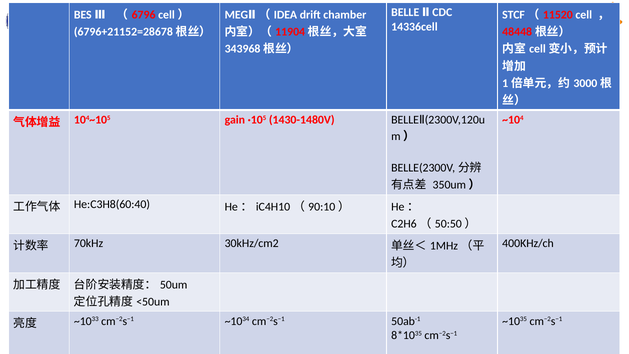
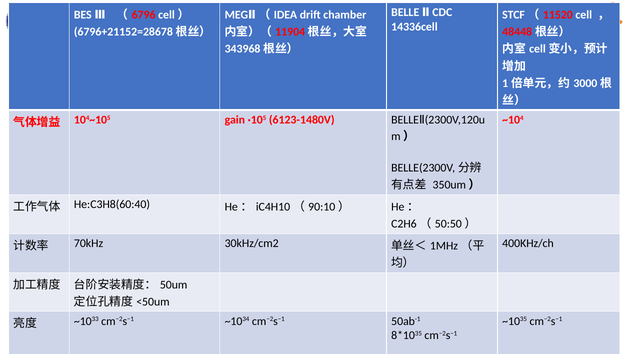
1430-1480V: 1430-1480V -> 6123-1480V (302, 120)
